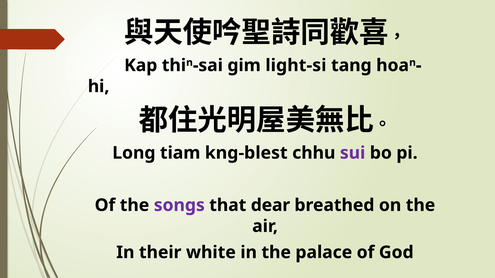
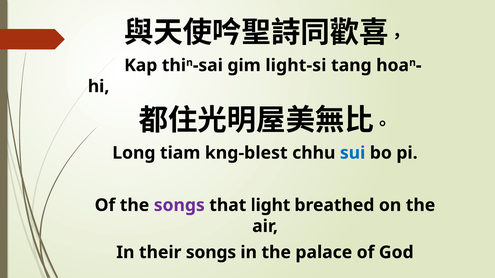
sui colour: purple -> blue (353, 153)
dear: dear -> light (270, 206)
their white: white -> songs (211, 253)
